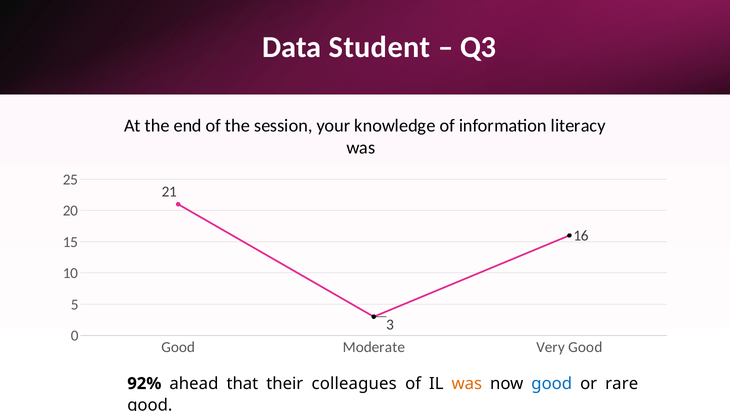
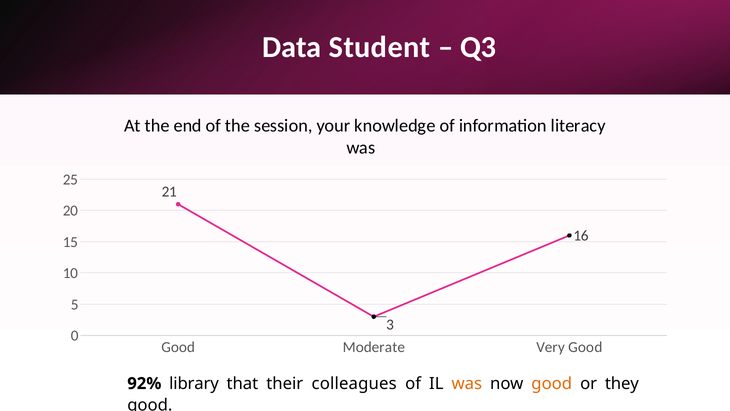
ahead: ahead -> library (194, 383)
good colour: blue -> orange (552, 383)
rare: rare -> they (622, 383)
